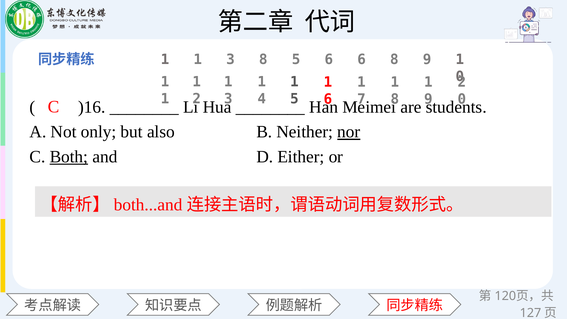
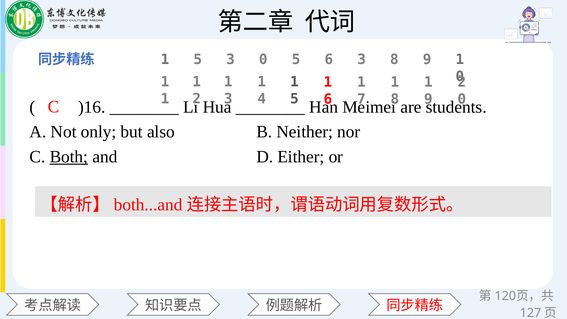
1: 1 -> 5 (198, 60)
3 8: 8 -> 0 (263, 60)
6 6: 6 -> 3 (362, 60)
nor underline: present -> none (349, 132)
